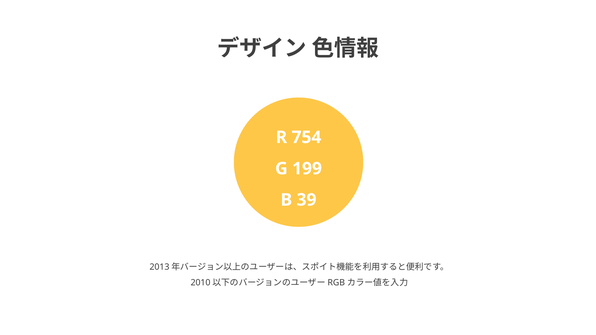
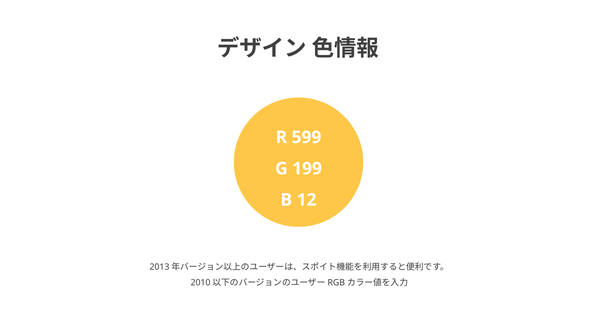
754: 754 -> 599 (306, 137)
39: 39 -> 12 (307, 200)
